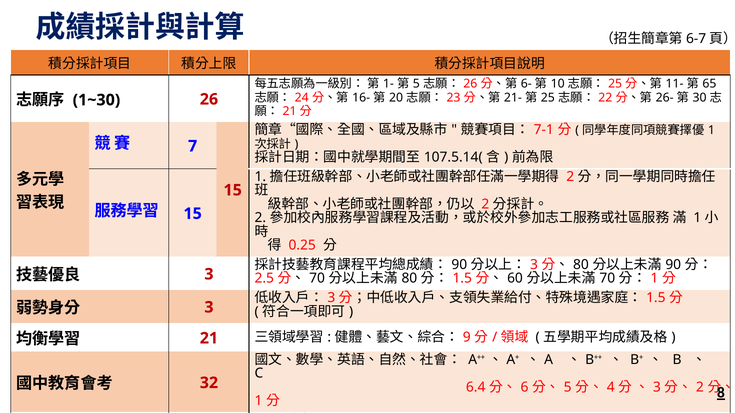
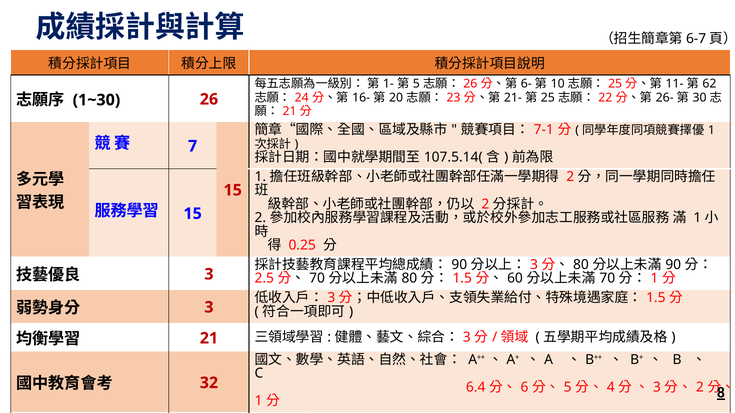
65: 65 -> 62 (709, 84)
9: 9 -> 3 (467, 337)
